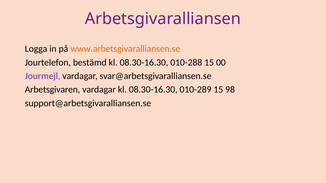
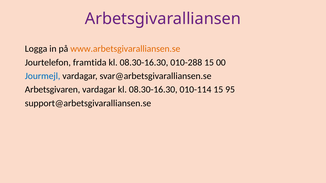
bestämd: bestämd -> framtida (90, 63)
Jourmejl colour: purple -> blue (43, 76)
010-289: 010-289 -> 010-114 (196, 90)
98: 98 -> 95 (230, 90)
